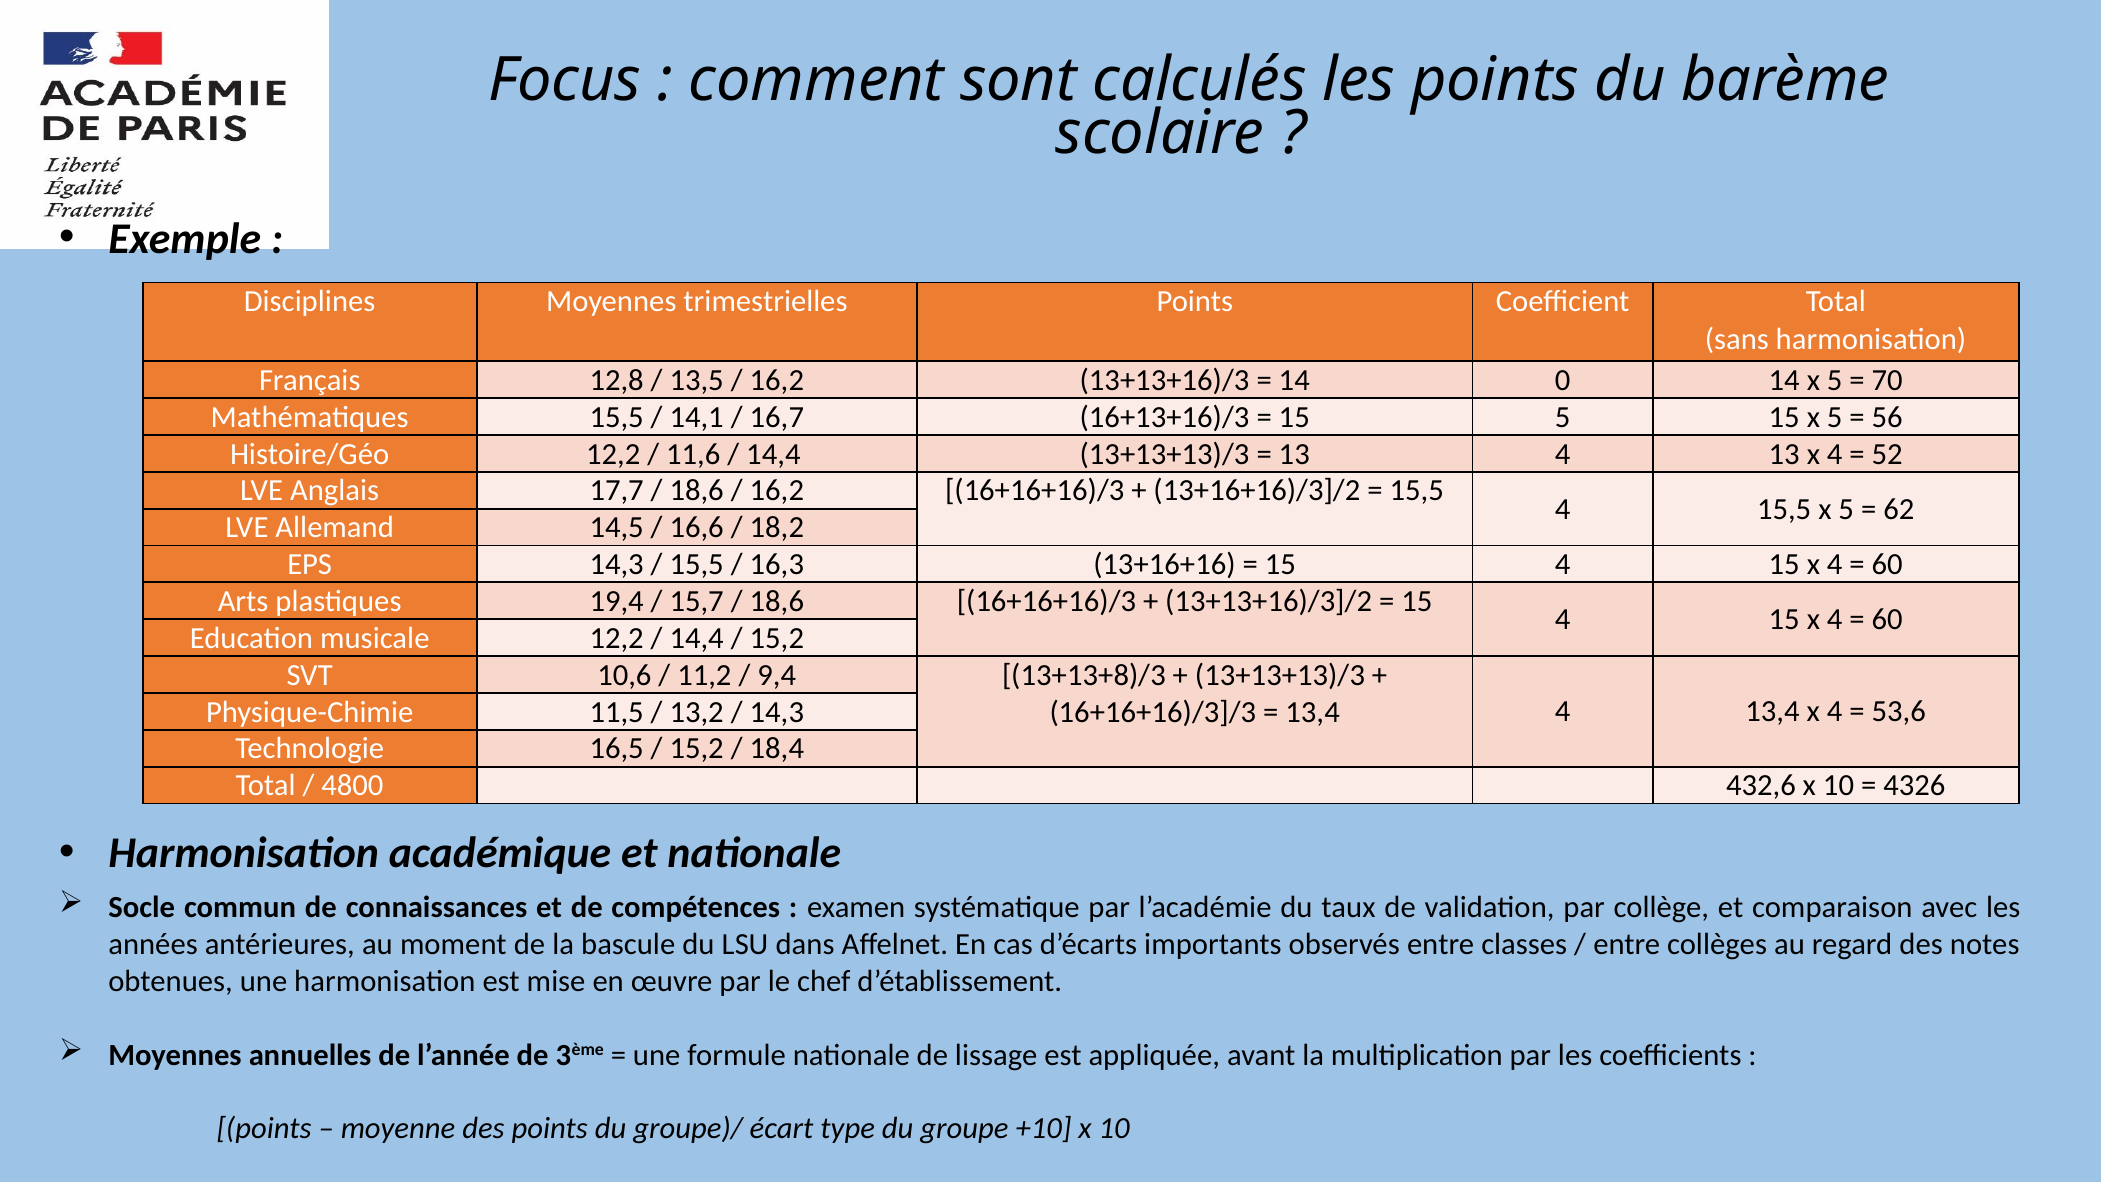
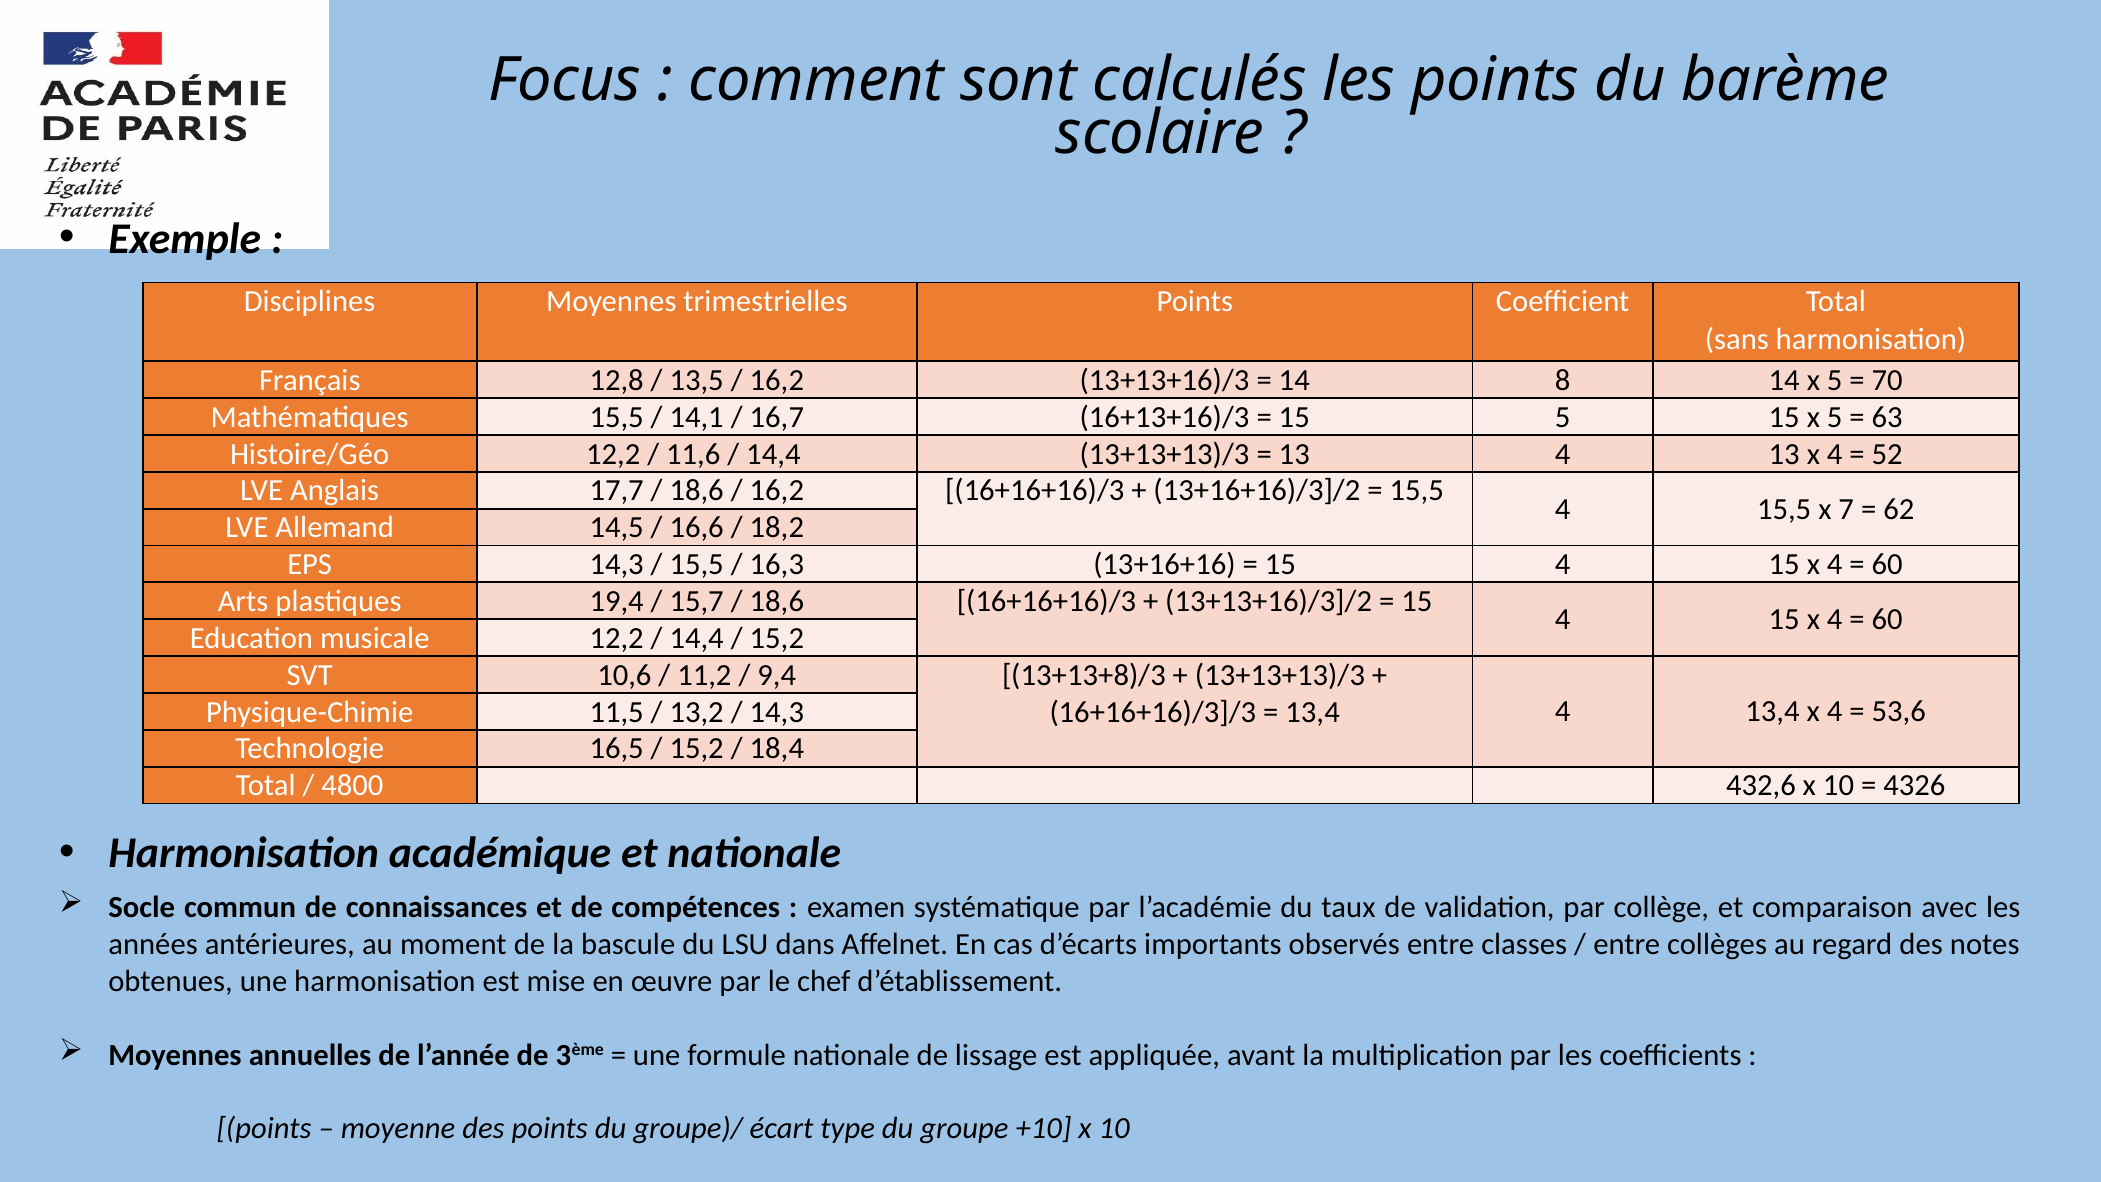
0: 0 -> 8 (1563, 380)
56: 56 -> 63 (1887, 417)
15,5 x 5: 5 -> 7 (1846, 509)
